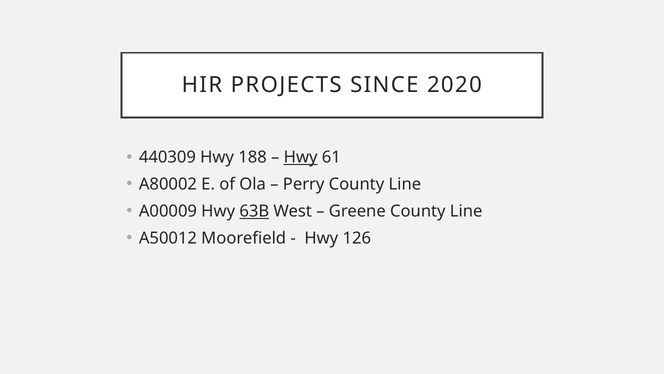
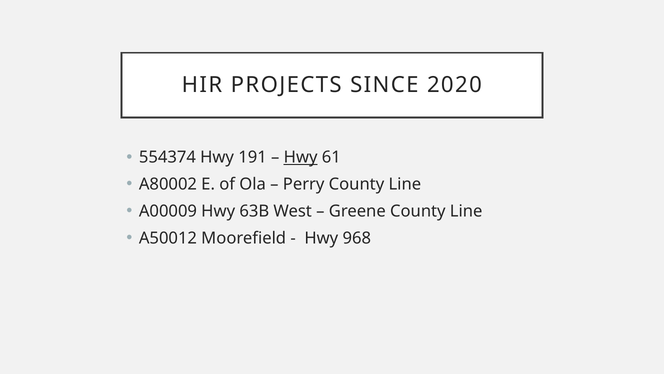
440309: 440309 -> 554374 (167, 157)
188: 188 -> 191 (253, 157)
63B underline: present -> none (254, 211)
126: 126 -> 968 (357, 238)
